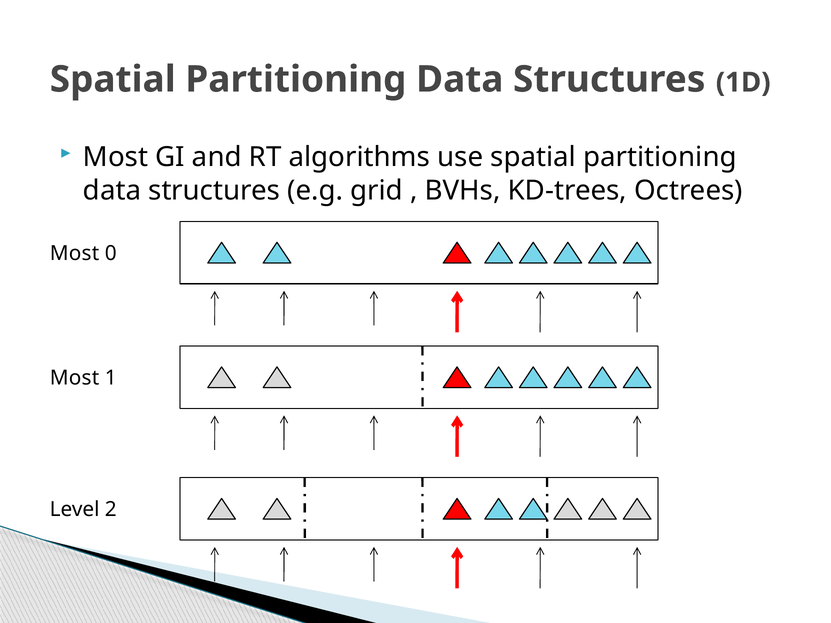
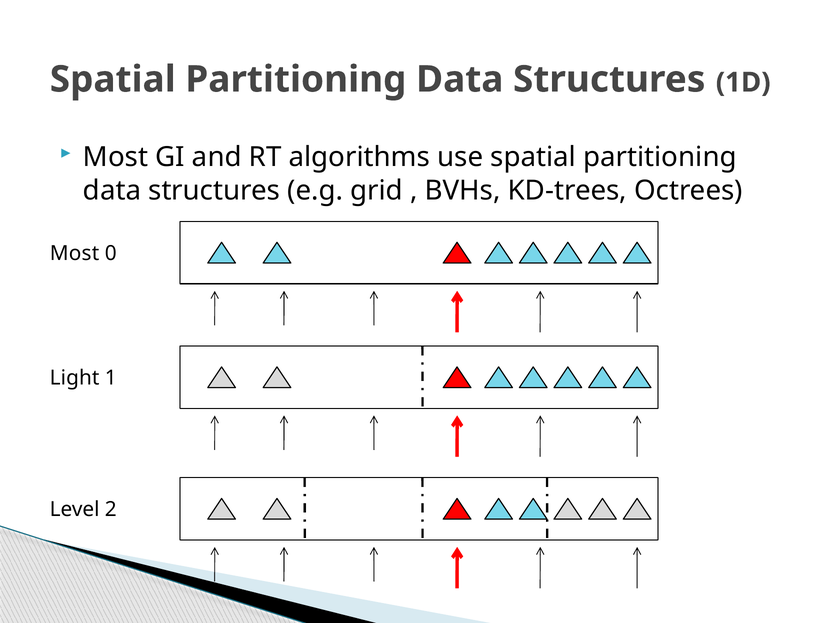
Most: Most -> Light (75, 378)
